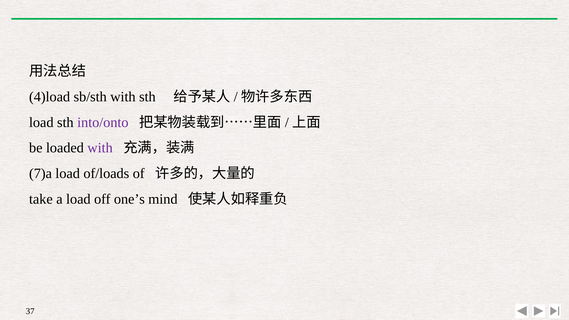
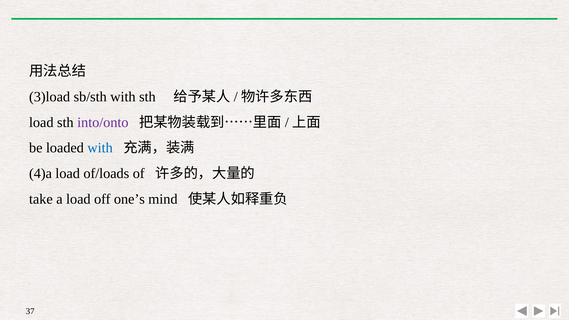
4)load: 4)load -> 3)load (50, 97)
with colour: purple -> blue (100, 148)
7)a: 7)a -> 4)a (40, 174)
